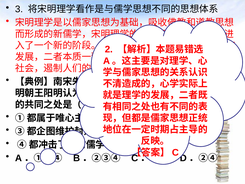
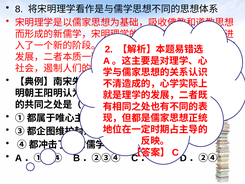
3: 3 -> 8 (19, 9)
